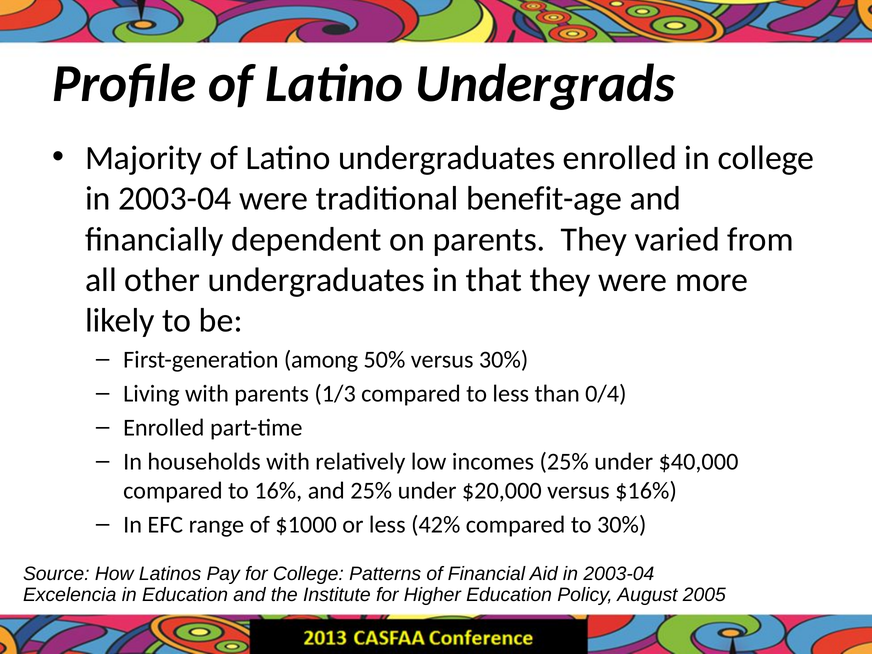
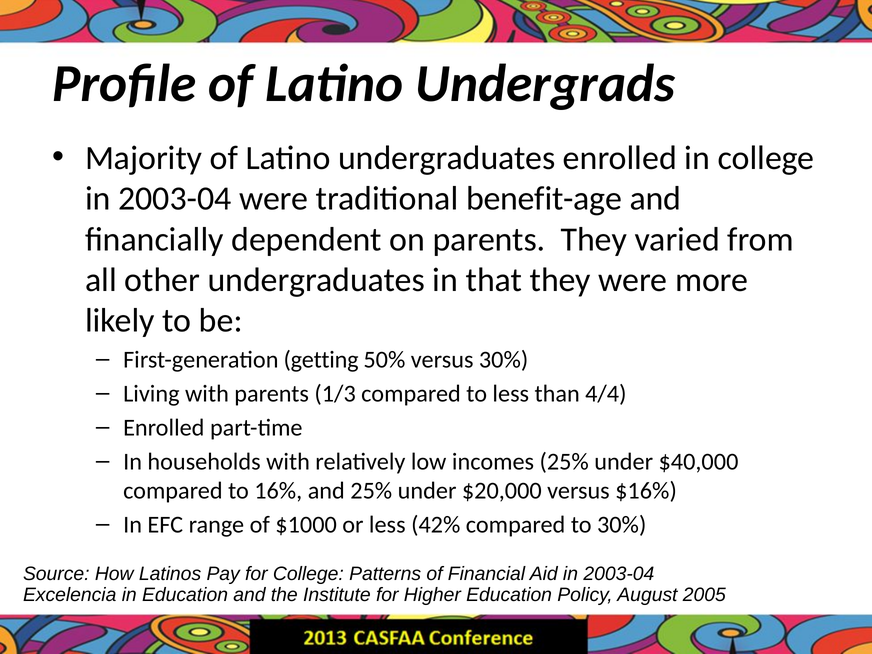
among: among -> getting (321, 360)
0/4: 0/4 -> 4/4 (606, 394)
